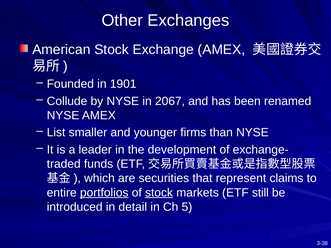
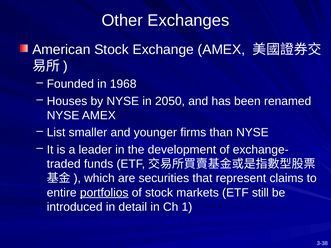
1901: 1901 -> 1968 (123, 84)
Collude: Collude -> Houses (67, 101)
2067: 2067 -> 2050 (170, 101)
stock underline: present -> none (159, 193)
5: 5 -> 1 (187, 207)
